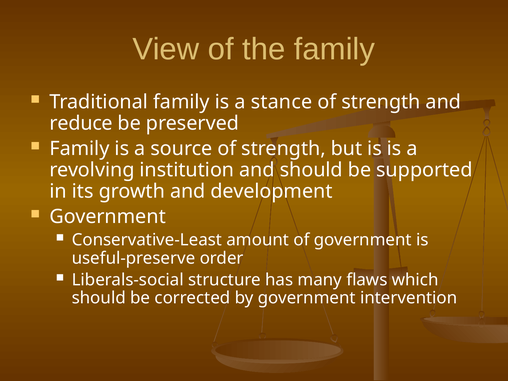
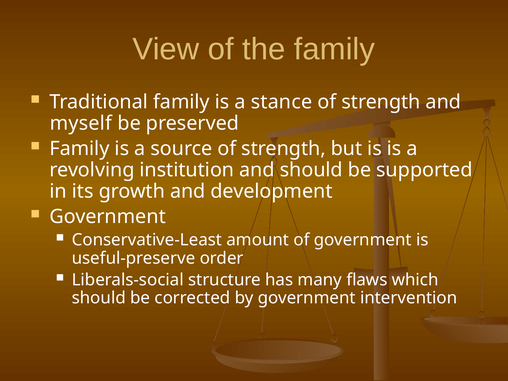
reduce: reduce -> myself (81, 123)
